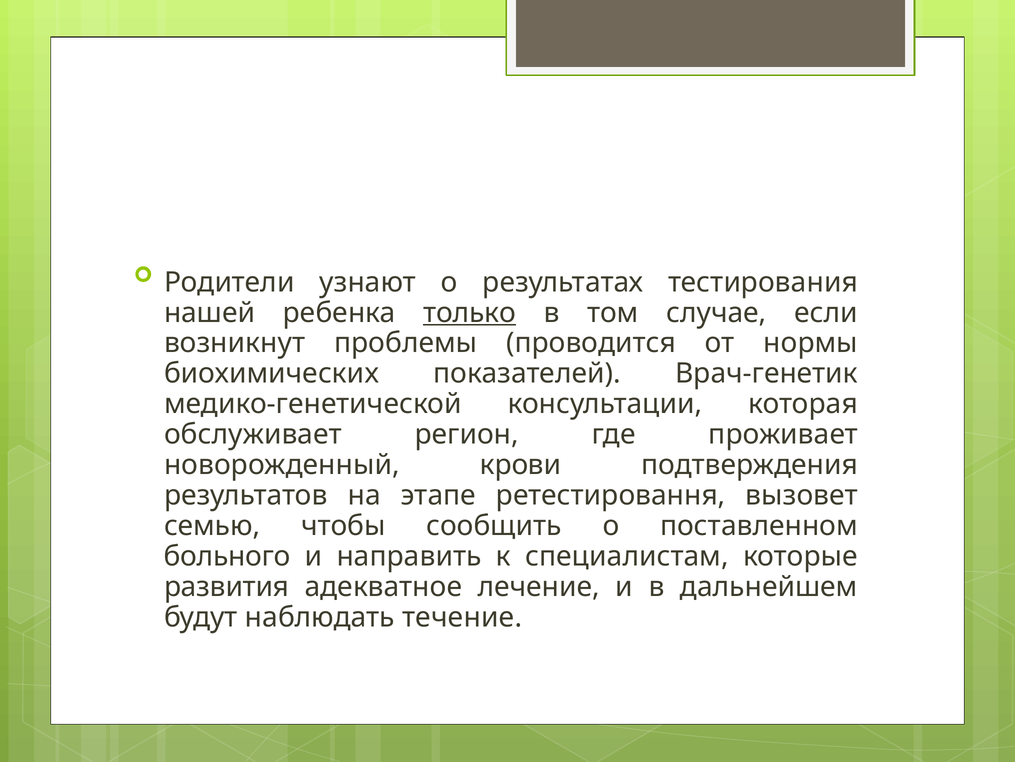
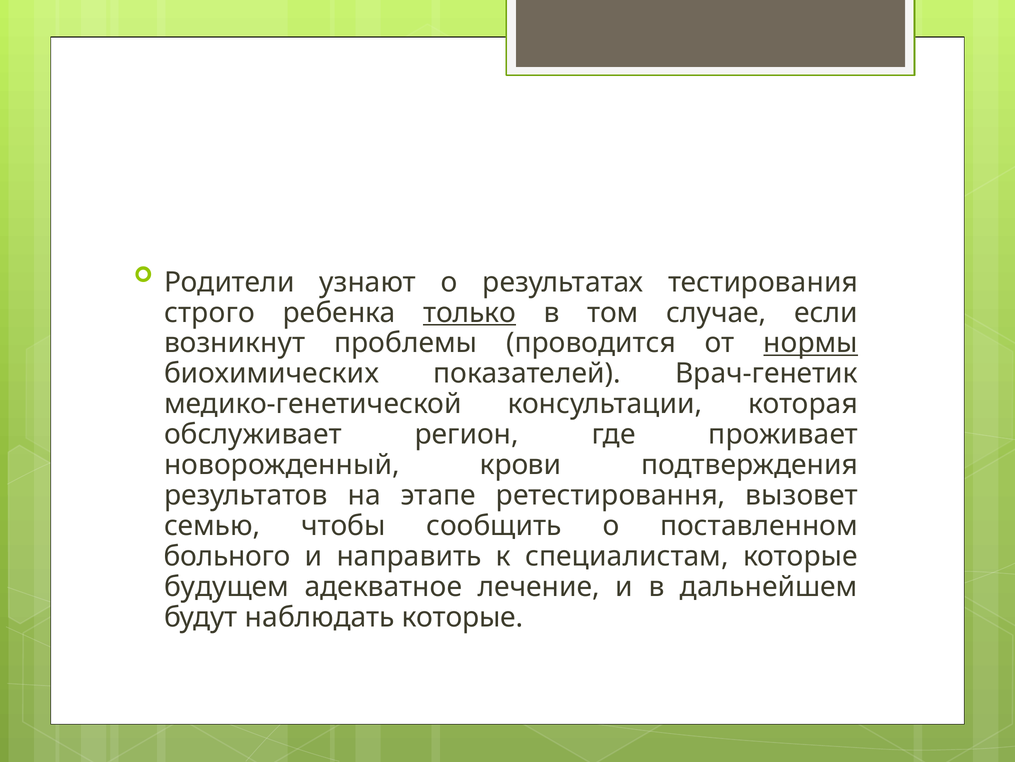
нашей: нашей -> строго (210, 312)
нормы underline: none -> present (811, 343)
развития: развития -> будущем (227, 586)
наблюдать течение: течение -> которые (462, 617)
